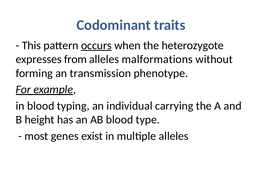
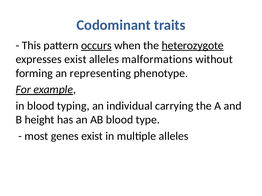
heterozygote underline: none -> present (193, 46)
expresses from: from -> exist (75, 59)
transmission: transmission -> representing (100, 73)
